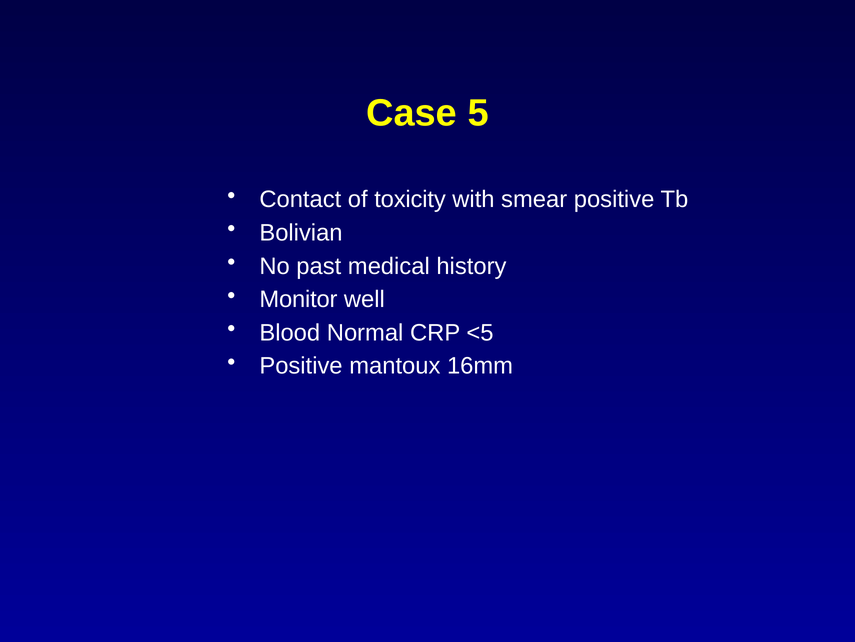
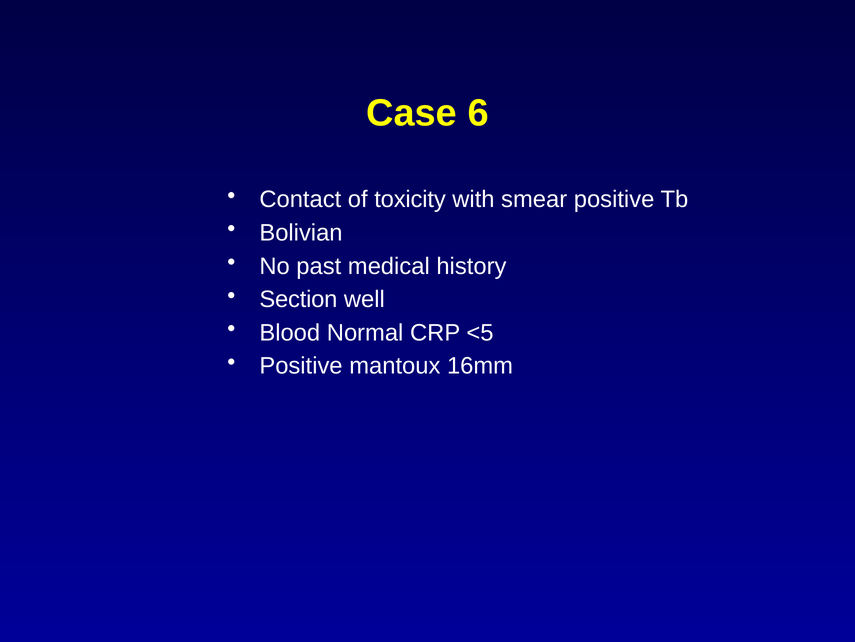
5: 5 -> 6 (478, 113)
Monitor: Monitor -> Section (298, 299)
